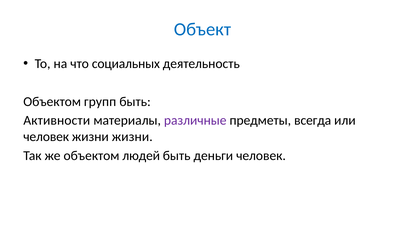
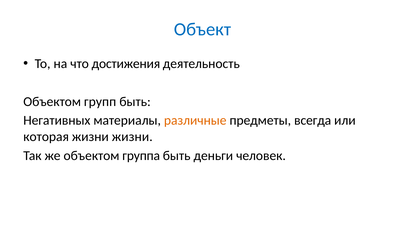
социальных: социальных -> достижения (126, 64)
Активности: Активности -> Негативных (57, 120)
различные colour: purple -> orange (195, 120)
человек: человек -> которая (46, 137)
людей: людей -> группа (141, 156)
